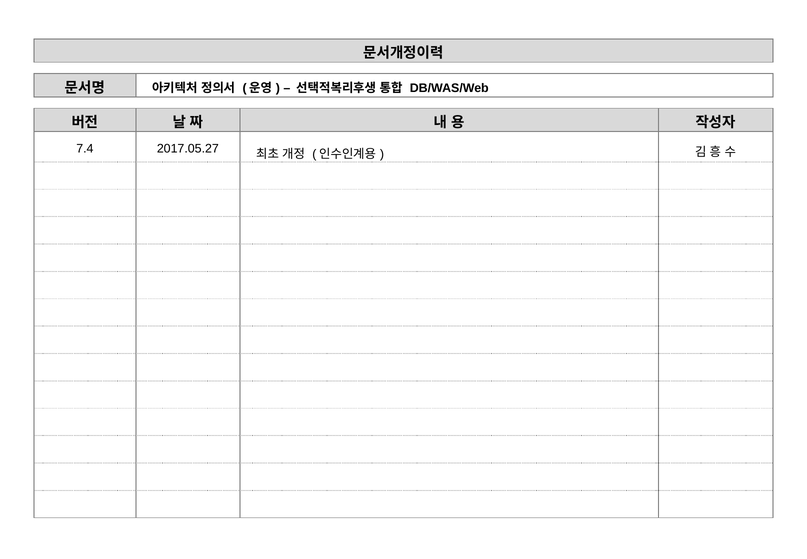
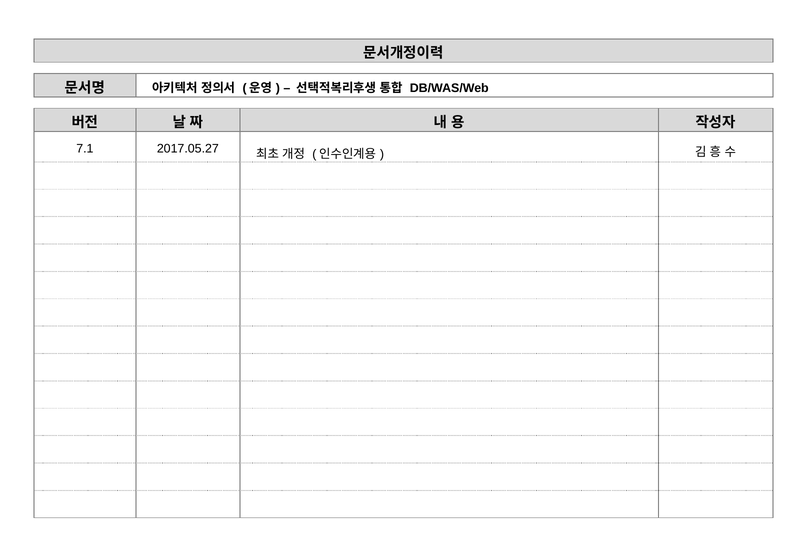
7.4: 7.4 -> 7.1 (85, 149)
